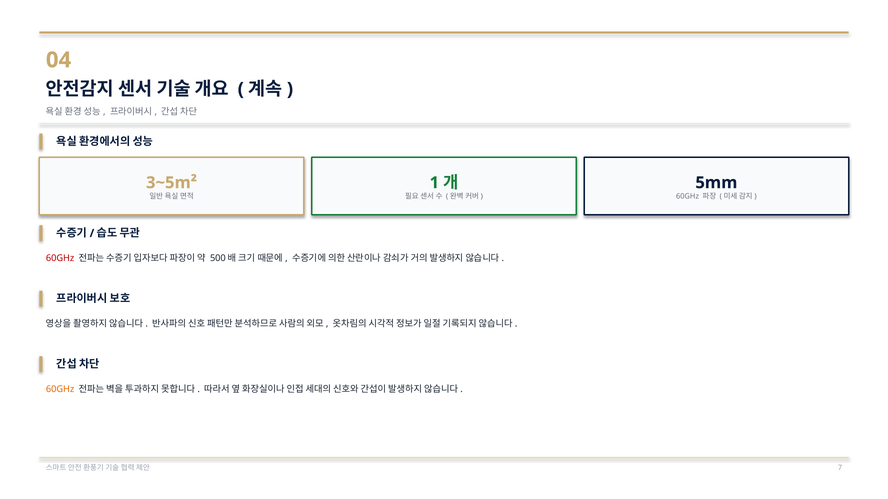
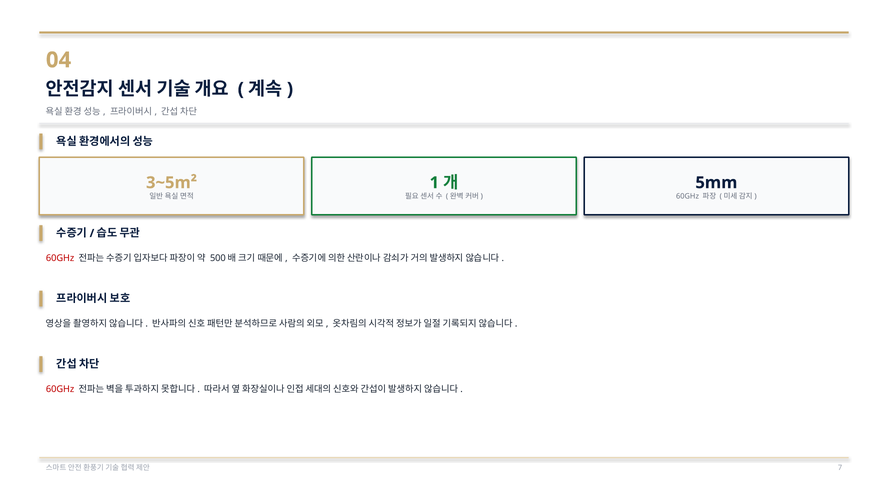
60GHz colour: orange -> red (60, 390)
